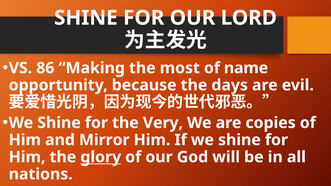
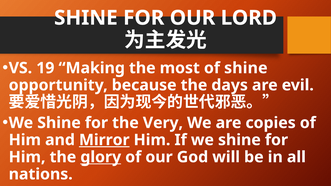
86: 86 -> 19 (45, 68)
of name: name -> shine (246, 68)
Mirror underline: none -> present (104, 140)
